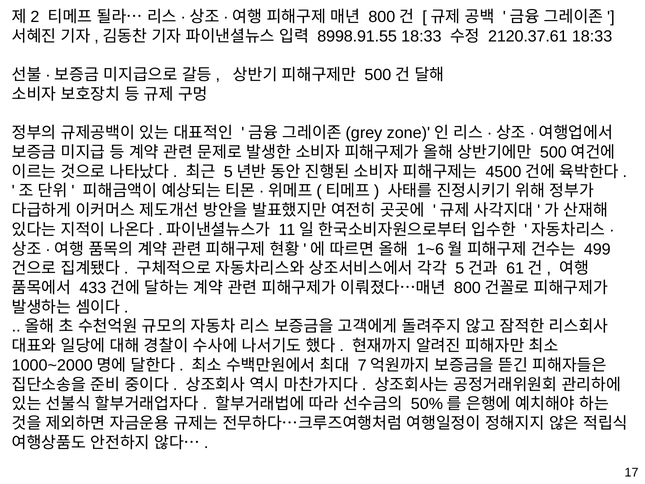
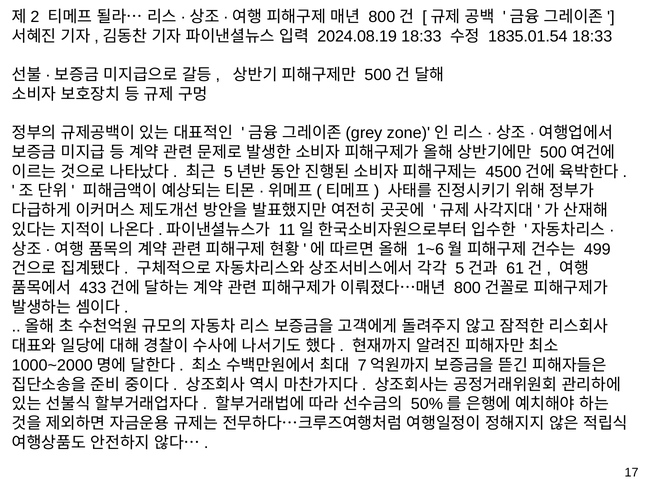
8998.91.55: 8998.91.55 -> 2024.08.19 (357, 36)
2120.37.61: 2120.37.61 -> 1835.01.54 (528, 36)
